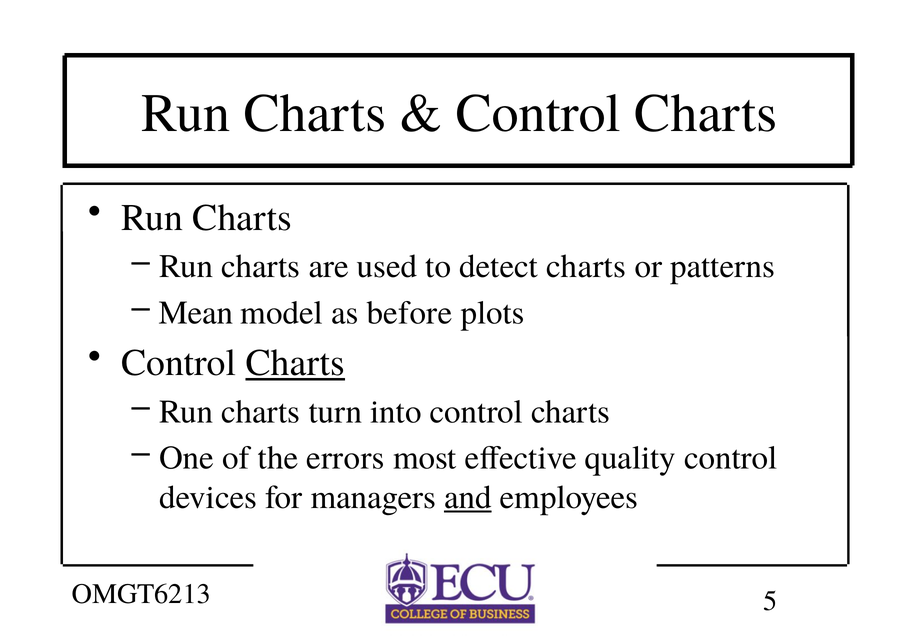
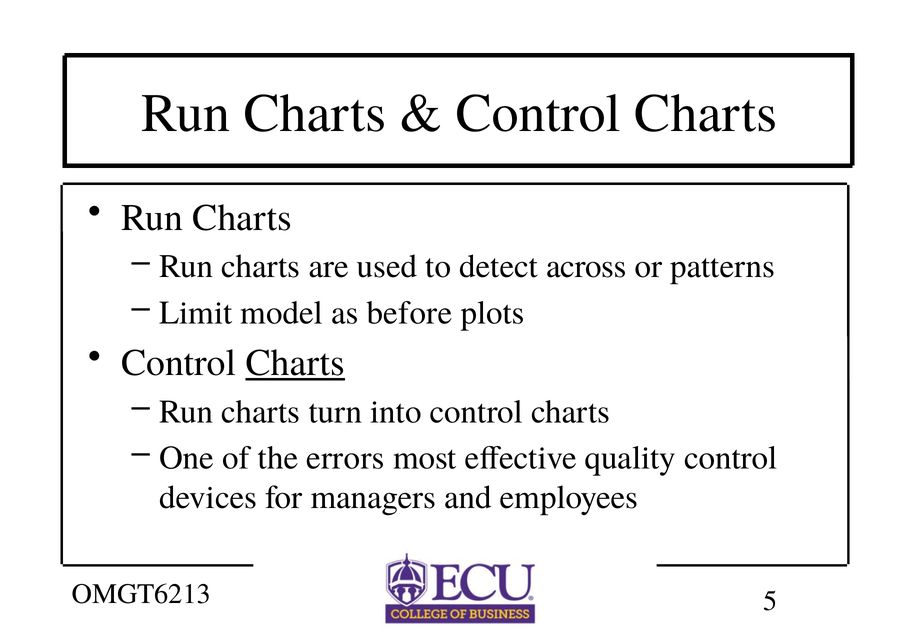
detect charts: charts -> across (586, 267)
Mean: Mean -> Limit (196, 313)
and underline: present -> none (468, 498)
